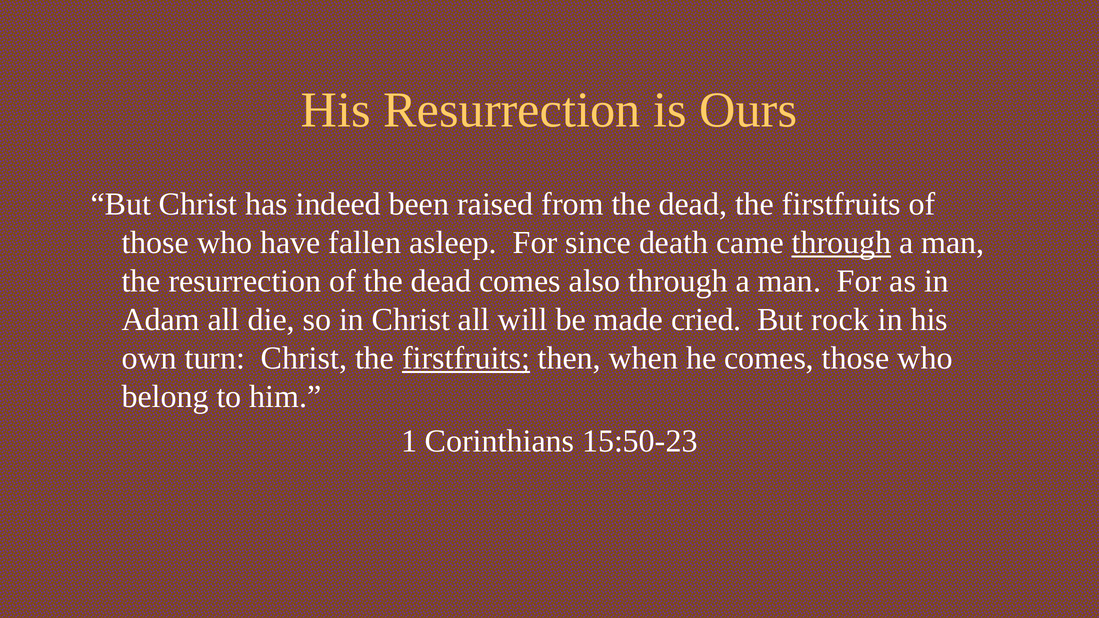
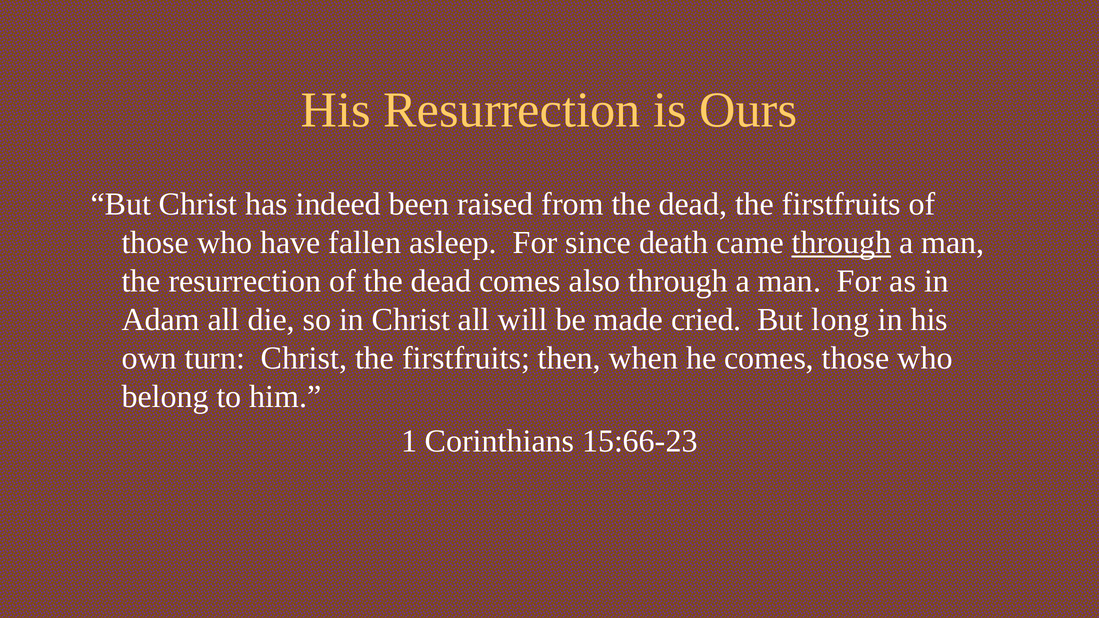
rock: rock -> long (840, 320)
firstfruits underline: present -> none (466, 358)
15:50-23: 15:50-23 -> 15:66-23 (640, 442)
